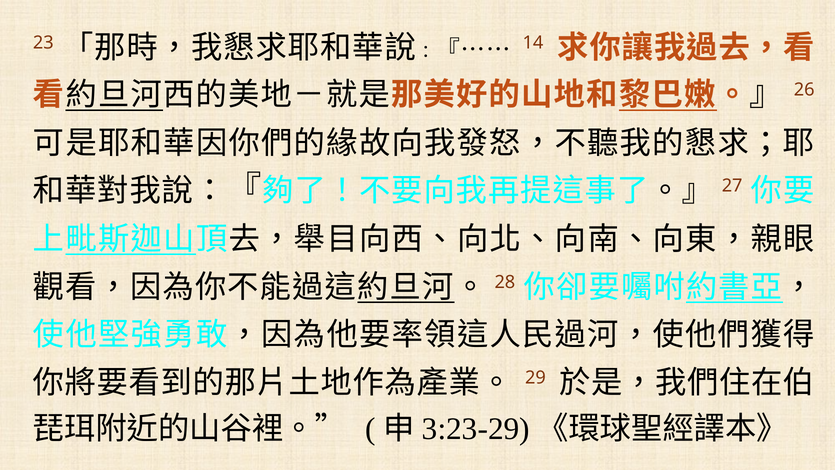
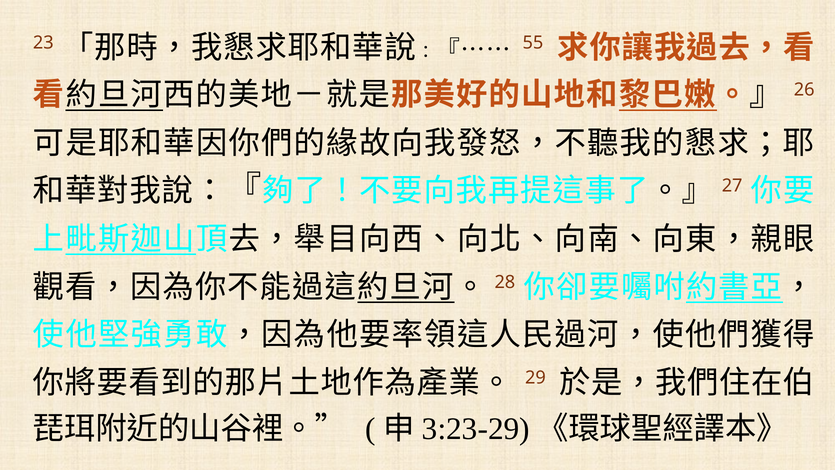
14: 14 -> 55 (533, 43)
